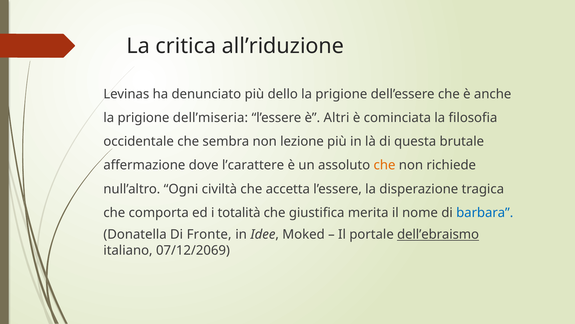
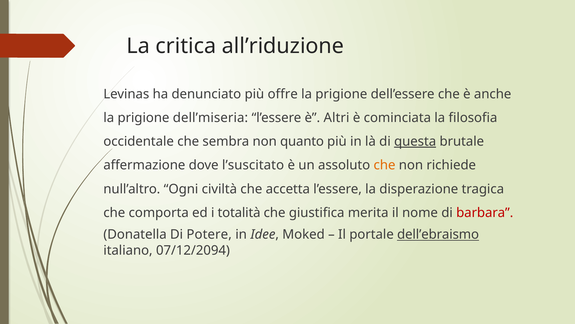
dello: dello -> offre (283, 94)
lezione: lezione -> quanto (302, 141)
questa underline: none -> present (415, 141)
l’carattere: l’carattere -> l’suscitato (253, 165)
barbara colour: blue -> red (485, 212)
Fronte: Fronte -> Potere (209, 234)
07/12/2069: 07/12/2069 -> 07/12/2094 (193, 250)
